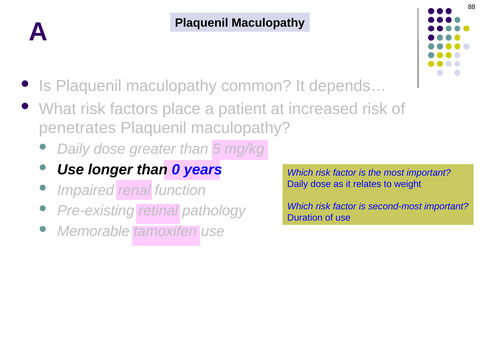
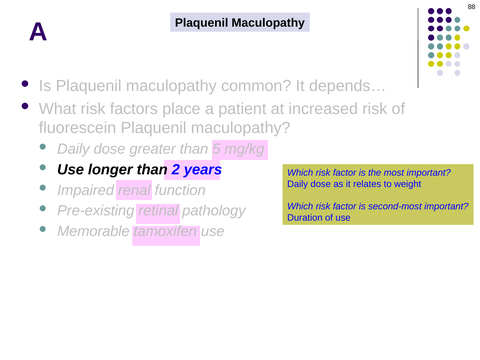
penetrates: penetrates -> fluorescein (78, 128)
0: 0 -> 2 (176, 170)
